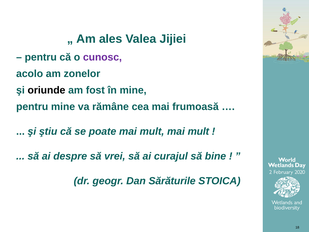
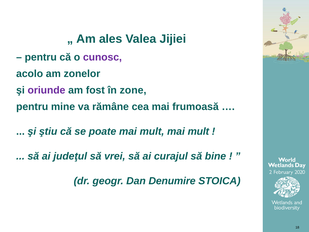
oriunde colour: black -> purple (46, 90)
în mine: mine -> zone (133, 90)
despre: despre -> judeţul (70, 156)
Sărăturile: Sărăturile -> Denumire (172, 181)
